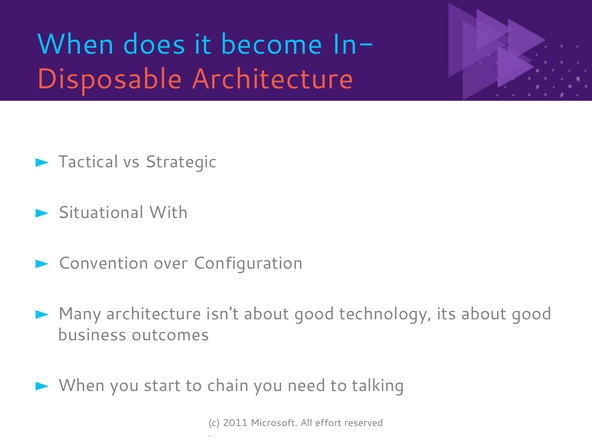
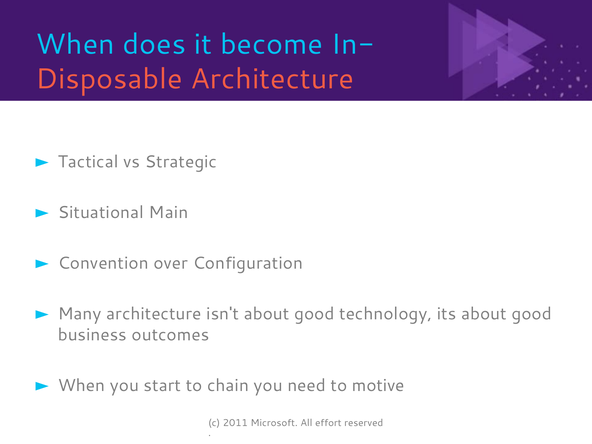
With: With -> Main (168, 213)
talking: talking -> motive (378, 385)
